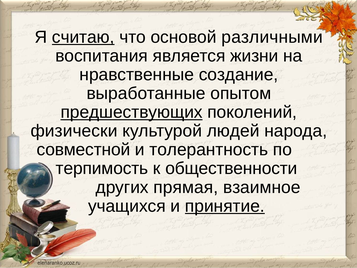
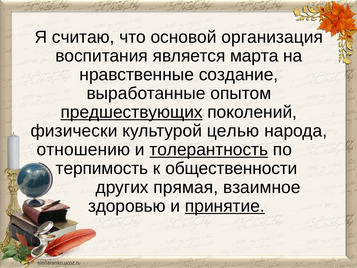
считаю underline: present -> none (83, 37)
различными: различными -> организация (272, 37)
жизни: жизни -> марта (254, 56)
людей: людей -> целью (233, 131)
совместной: совместной -> отношению (83, 150)
толерантность underline: none -> present (209, 150)
учащихся: учащихся -> здоровью (127, 206)
